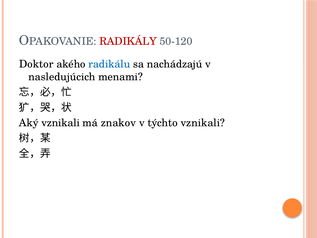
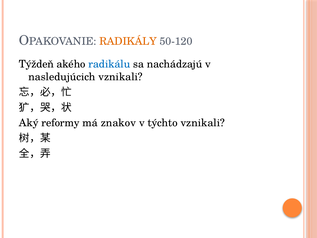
RADIKÁLY colour: red -> orange (128, 41)
Doktor: Doktor -> Týždeň (36, 64)
nasledujúcich menami: menami -> vznikali (120, 77)
Aký vznikali: vznikali -> reformy (61, 123)
